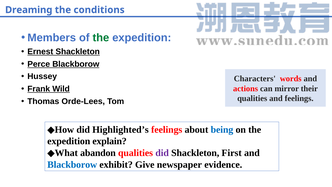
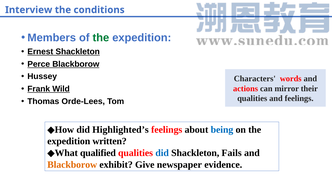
Dreaming: Dreaming -> Interview (29, 10)
explain: explain -> written (110, 141)
abandon: abandon -> qualified (98, 153)
did colour: purple -> blue (162, 153)
First: First -> Fails (232, 153)
Blackborow colour: blue -> orange (72, 164)
